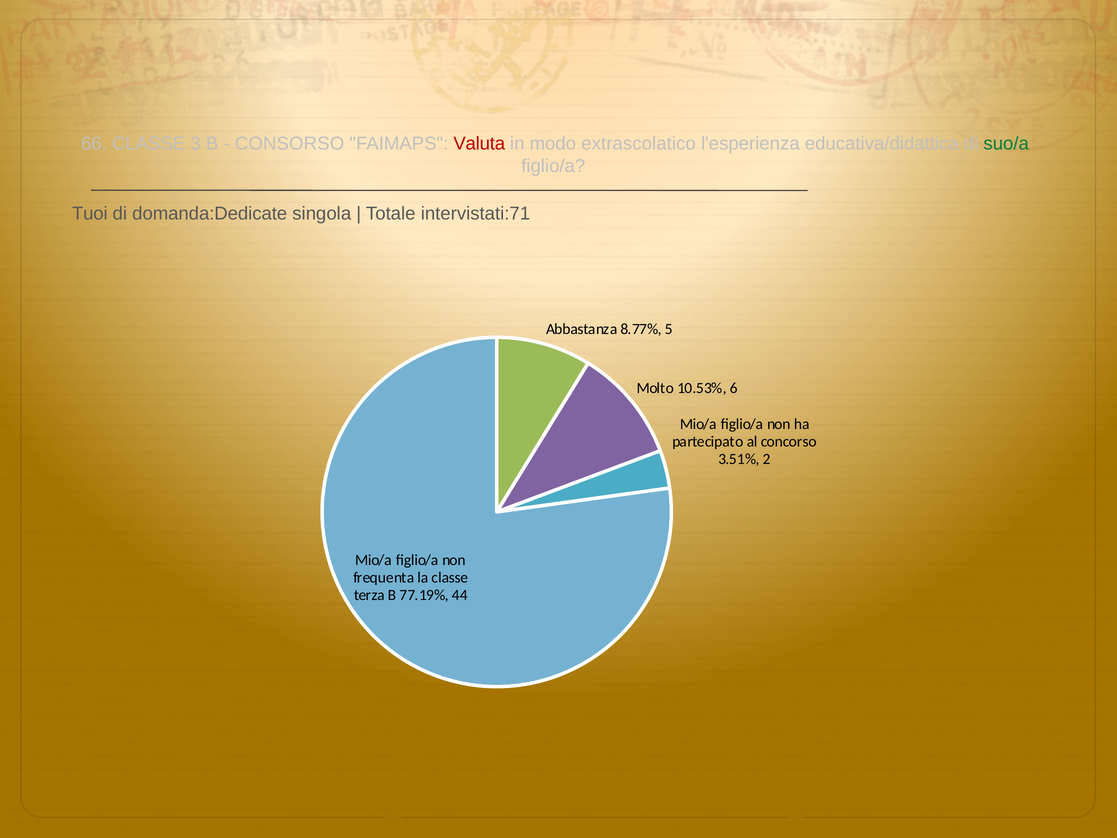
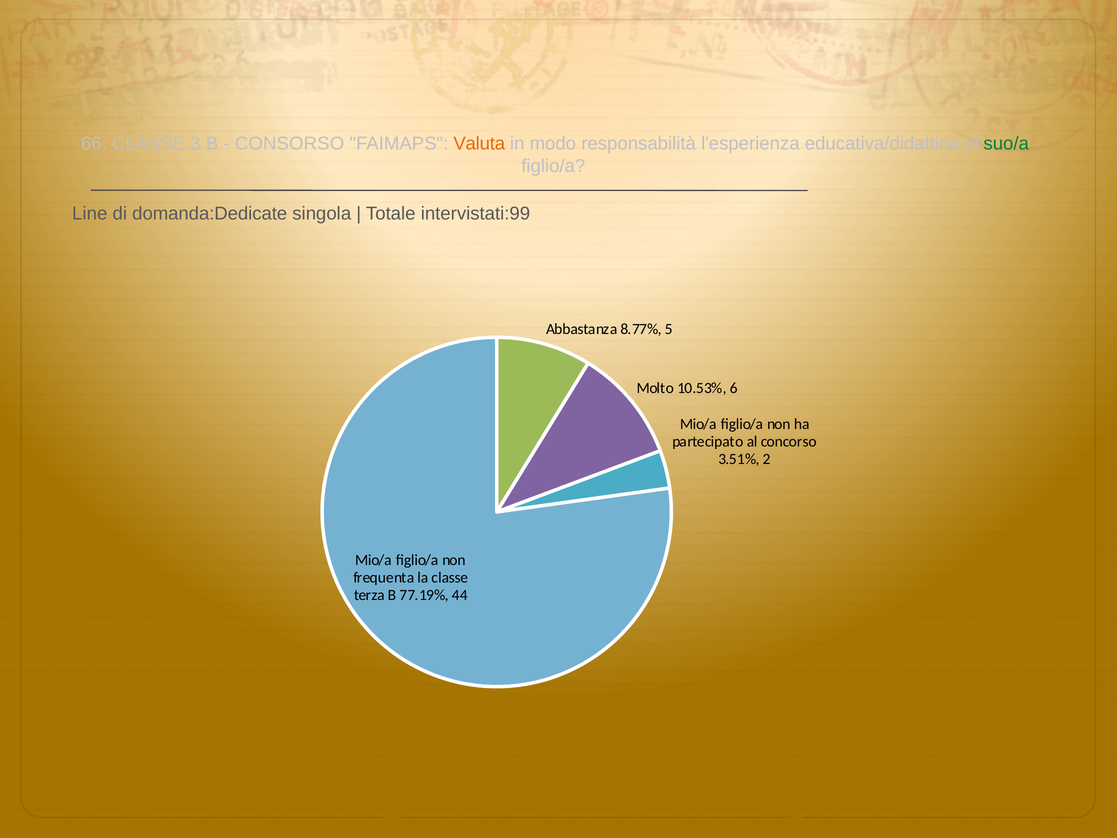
Valuta colour: red -> orange (479, 144)
extrascolatico: extrascolatico -> responsabilità (639, 144)
Tuoi: Tuoi -> Line (90, 214)
intervistati:71: intervistati:71 -> intervistati:99 (475, 214)
